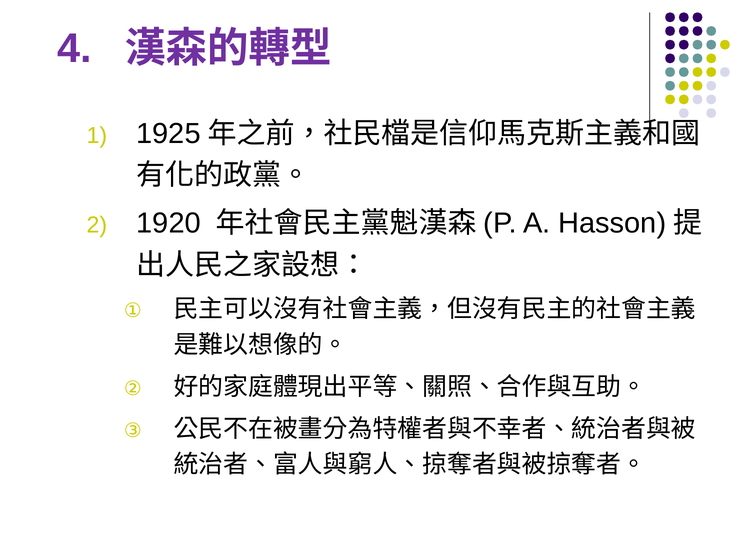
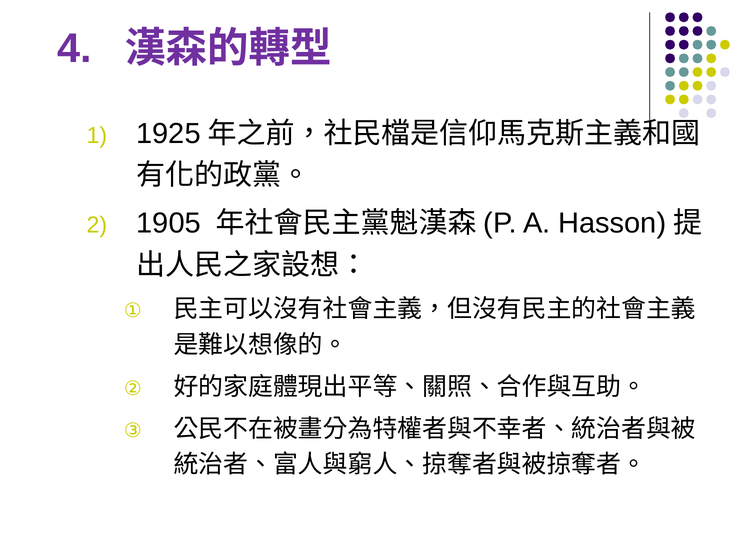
1920: 1920 -> 1905 (169, 223)
